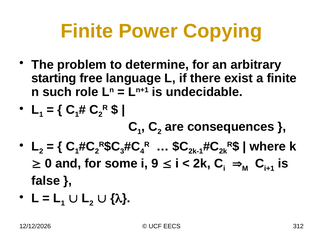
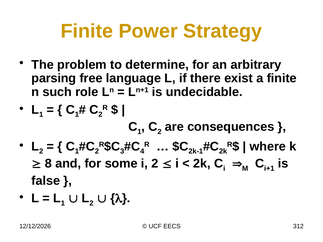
Copying: Copying -> Strategy (223, 31)
starting: starting -> parsing (54, 78)
0: 0 -> 8 (48, 164)
i 9: 9 -> 2 (155, 164)
